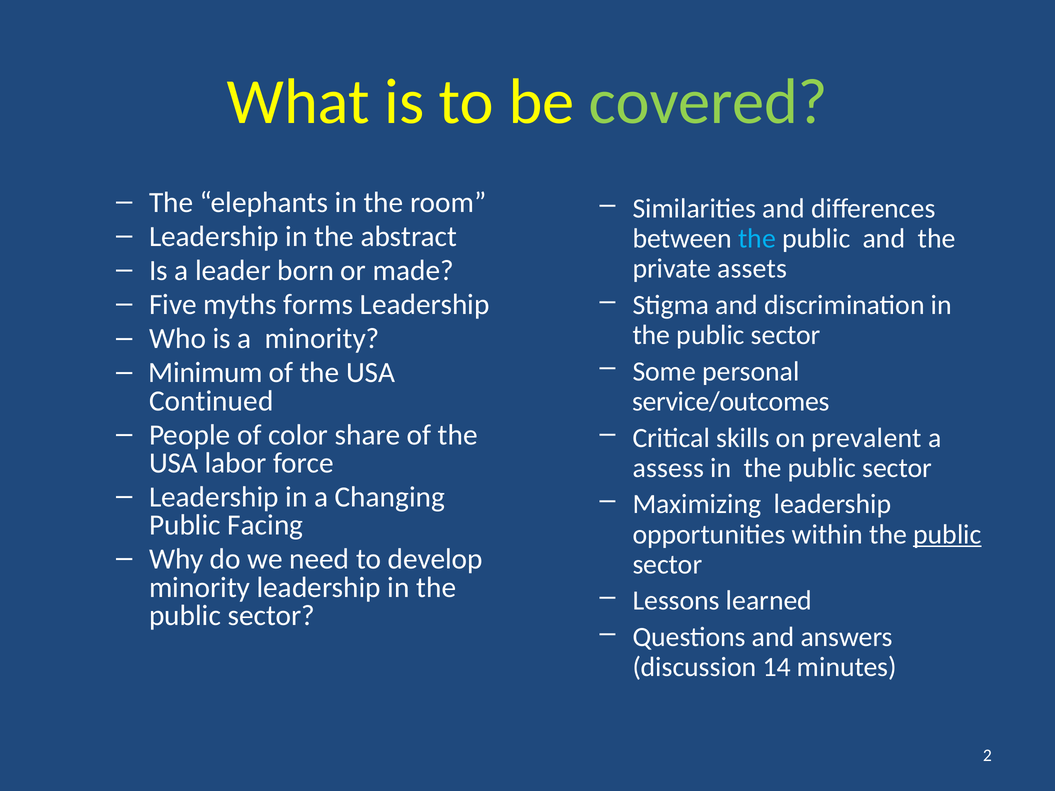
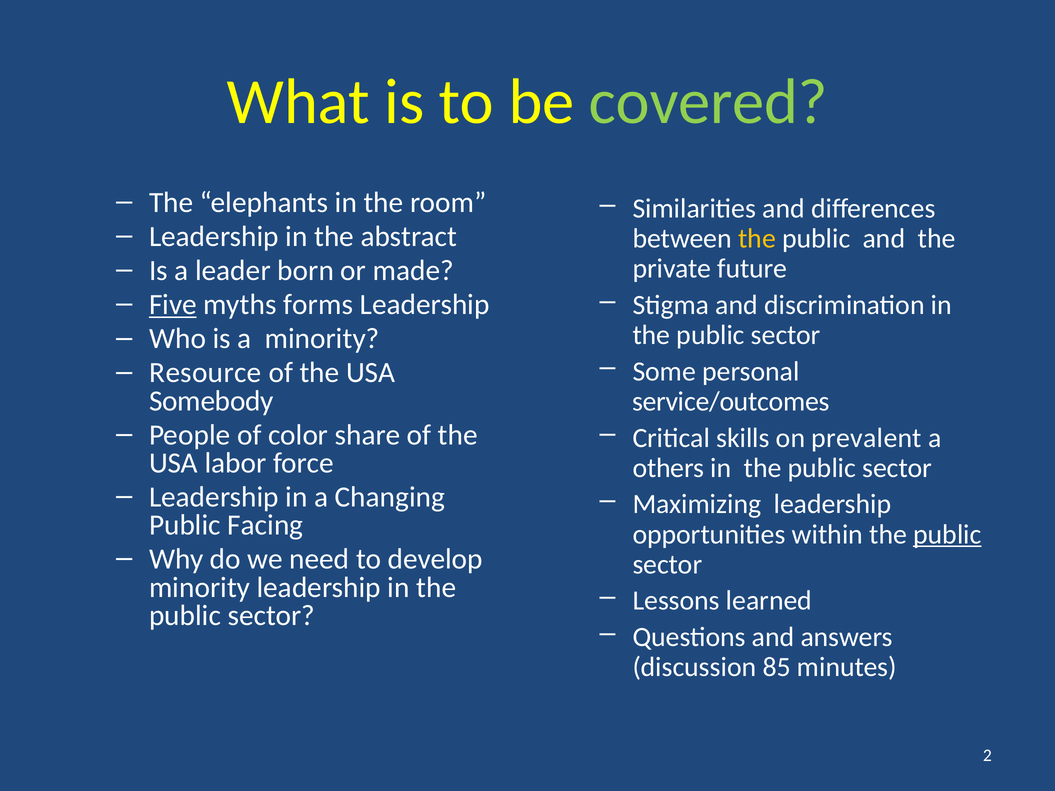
the colour: light blue -> yellow (757, 239)
assets: assets -> future (752, 269)
Five underline: none -> present (173, 305)
Minimum: Minimum -> Resource (205, 373)
Continued: Continued -> Somebody (211, 401)
assess: assess -> others (668, 468)
14: 14 -> 85 (777, 667)
